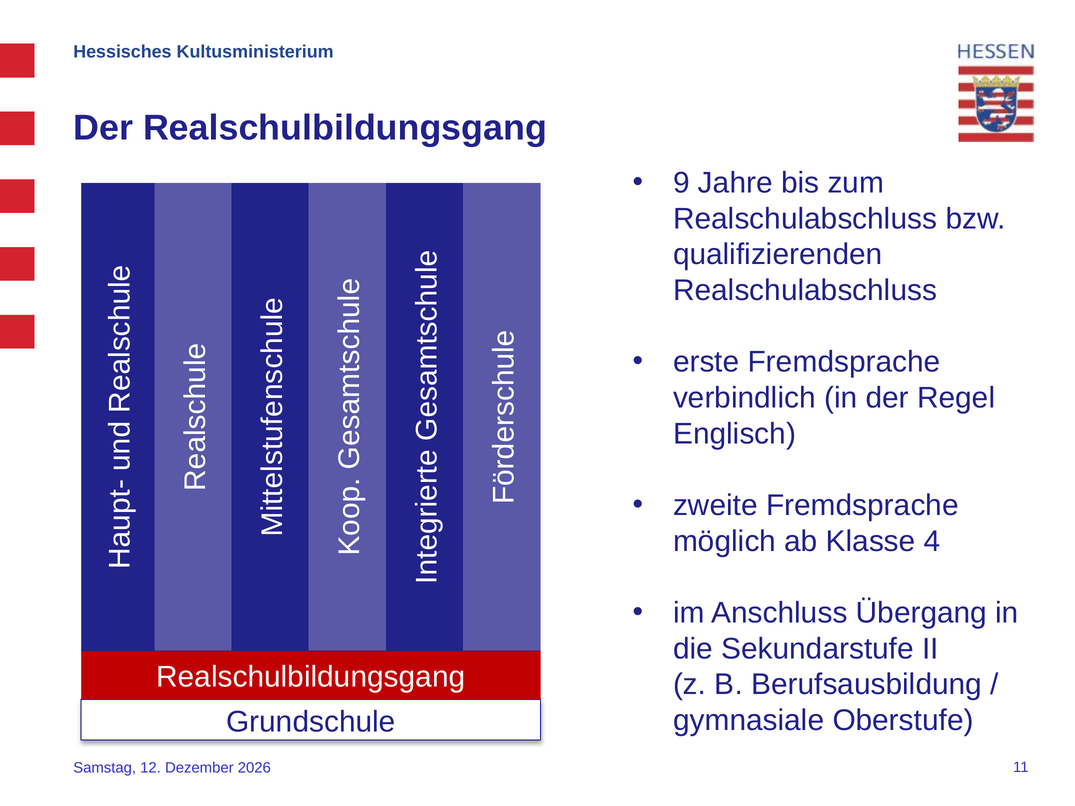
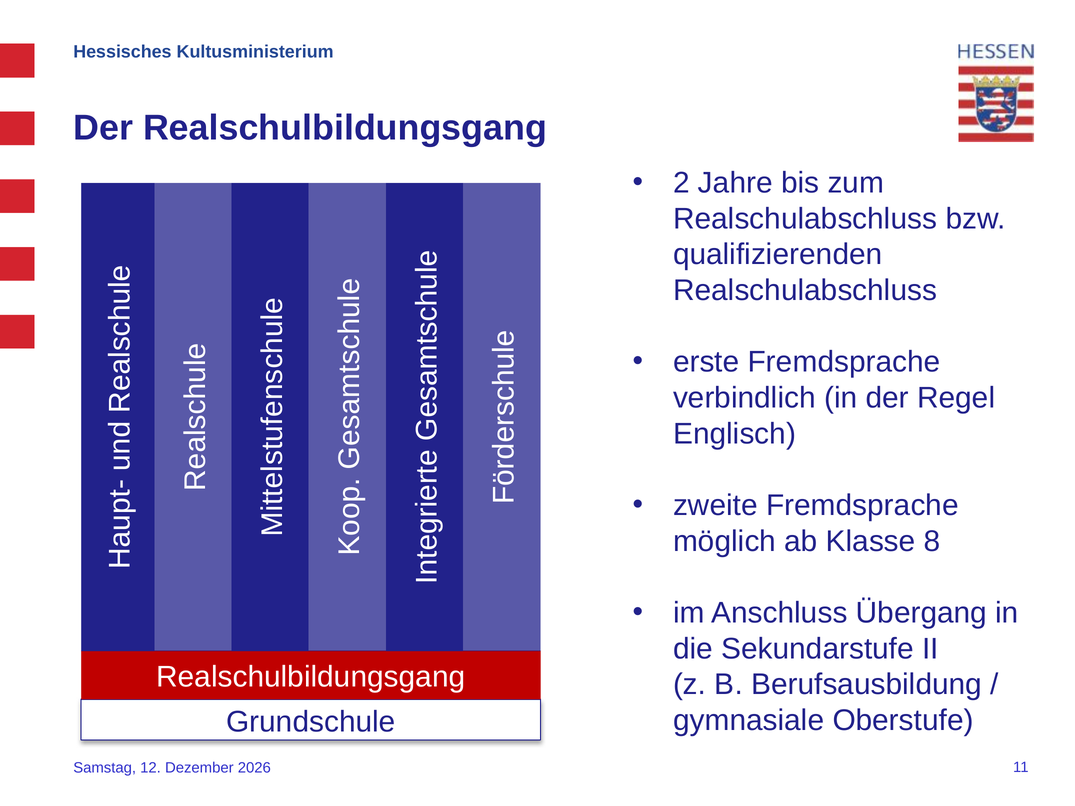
9: 9 -> 2 (681, 183)
4: 4 -> 8 (932, 541)
